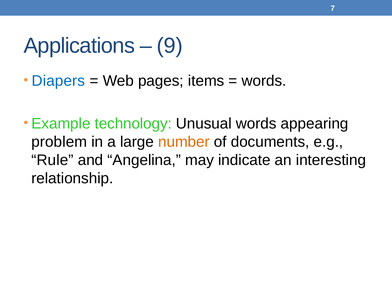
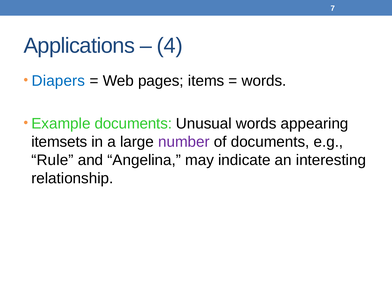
9: 9 -> 4 (170, 46)
Example technology: technology -> documents (133, 123)
problem: problem -> itemsets (59, 142)
number colour: orange -> purple (184, 142)
